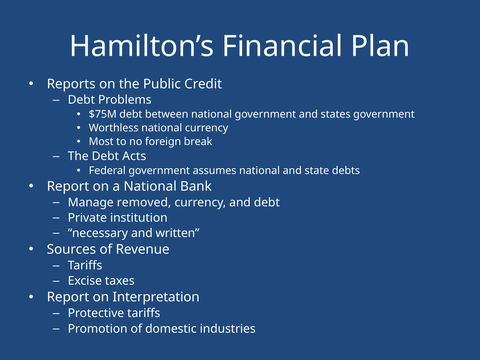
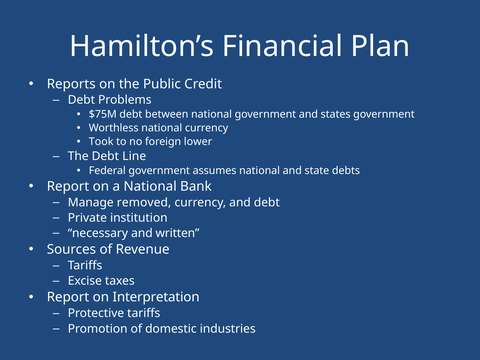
Most: Most -> Took (101, 142)
break: break -> lower (198, 142)
Acts: Acts -> Line (134, 156)
